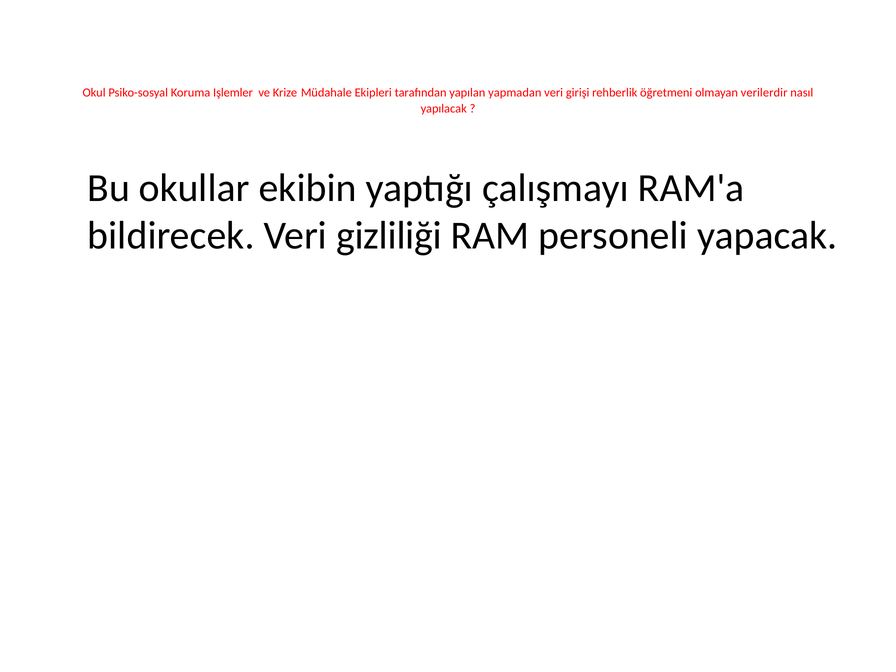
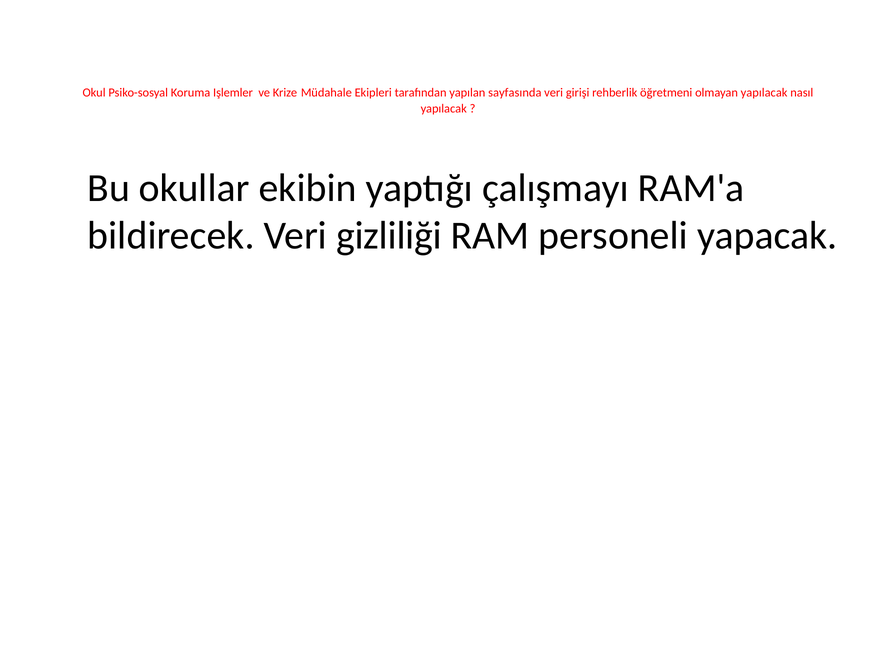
yapmadan: yapmadan -> sayfasında (515, 93)
olmayan verilerdir: verilerdir -> yapılacak (764, 93)
